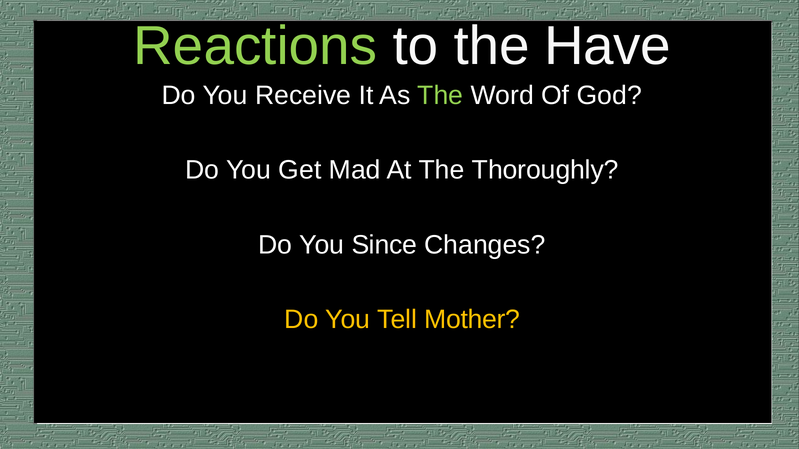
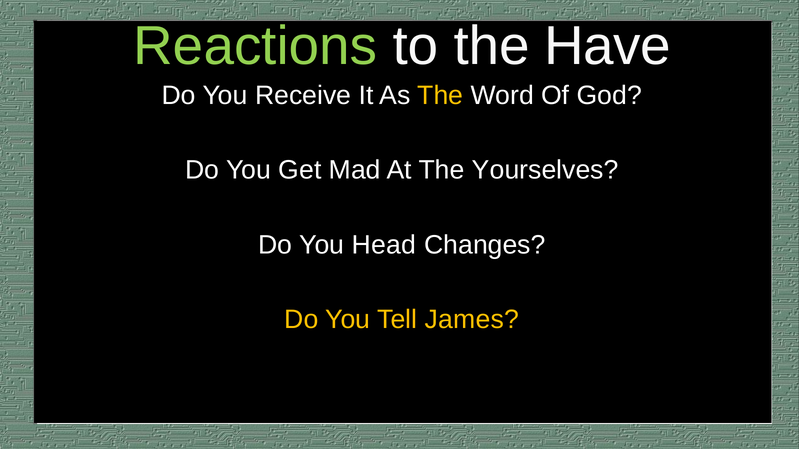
The colour: light green -> yellow (440, 96)
Thoroughly: Thoroughly -> Yourselves (545, 170)
Since: Since -> Head (384, 245)
Mother: Mother -> James (472, 320)
